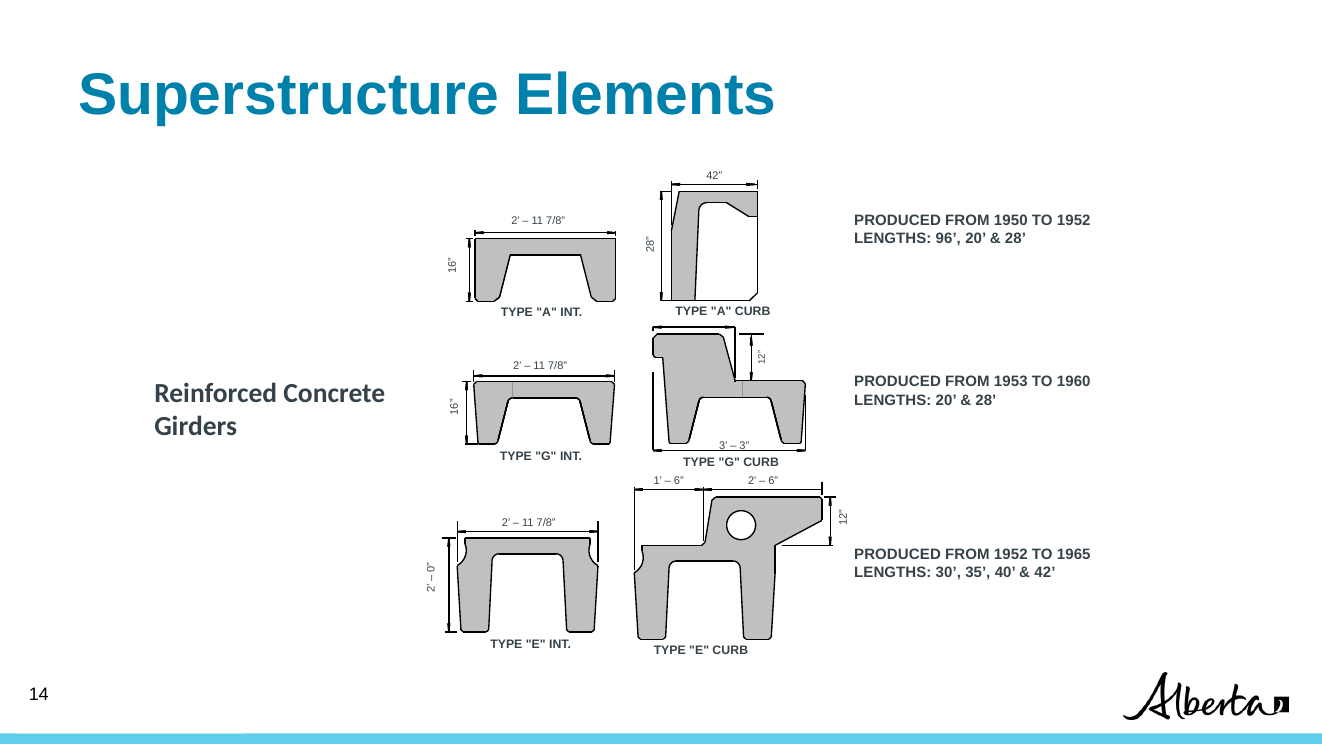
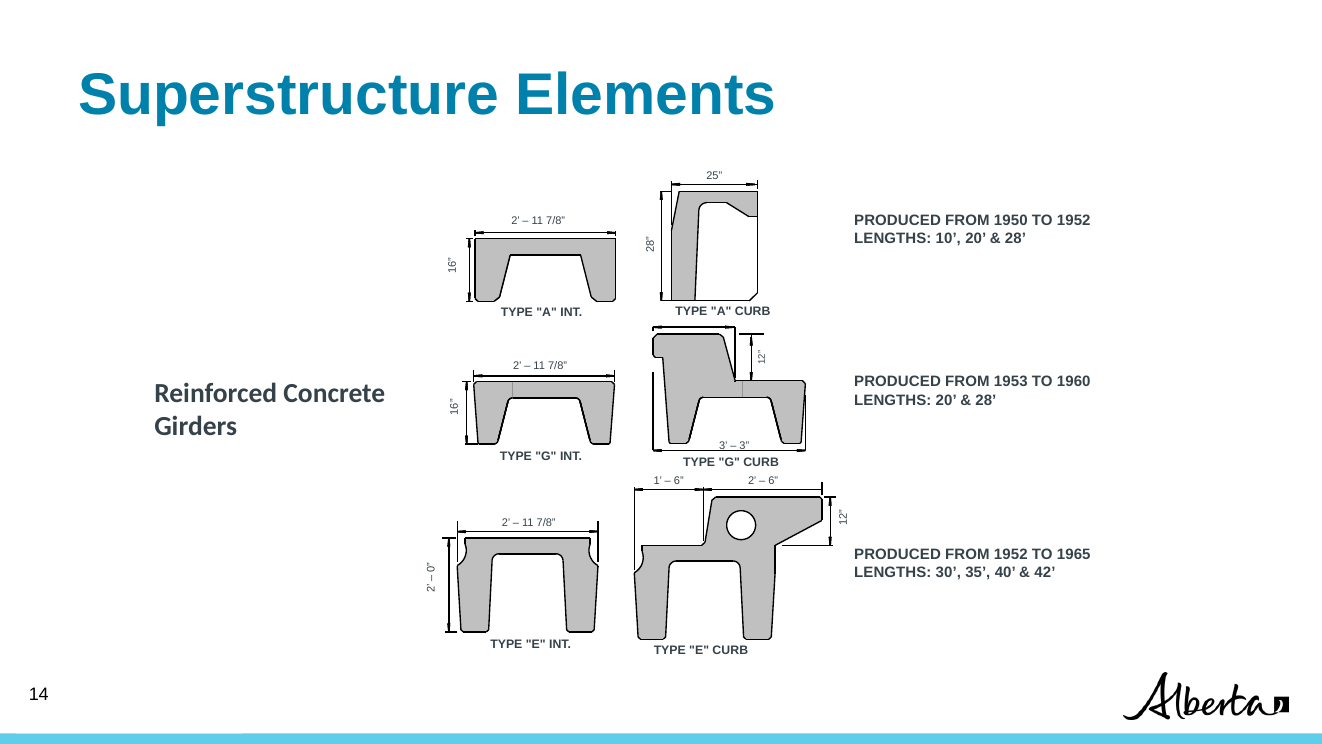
42: 42 -> 25 (714, 176)
96: 96 -> 10 (948, 238)
